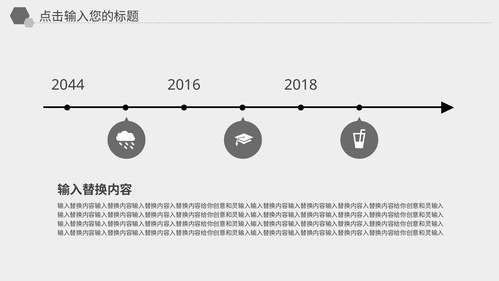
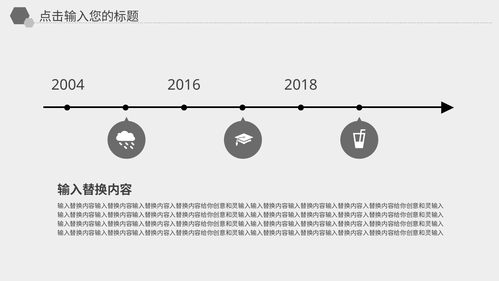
2044: 2044 -> 2004 (68, 85)
